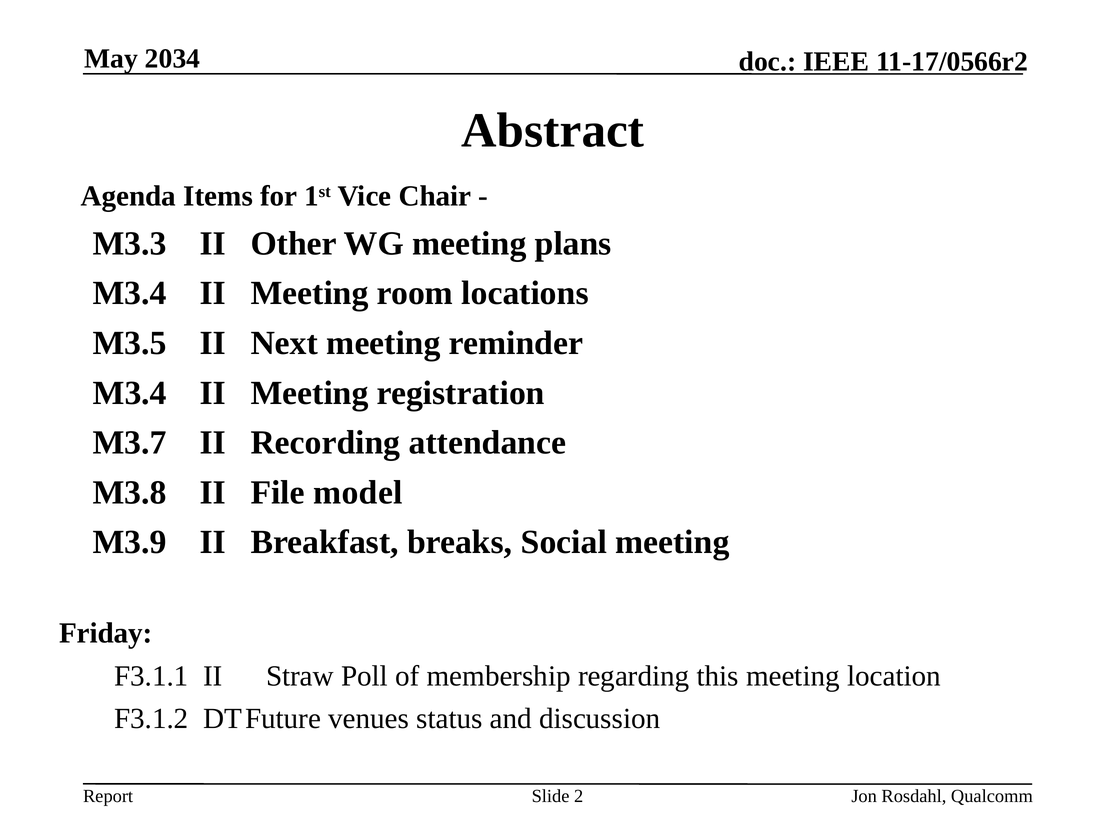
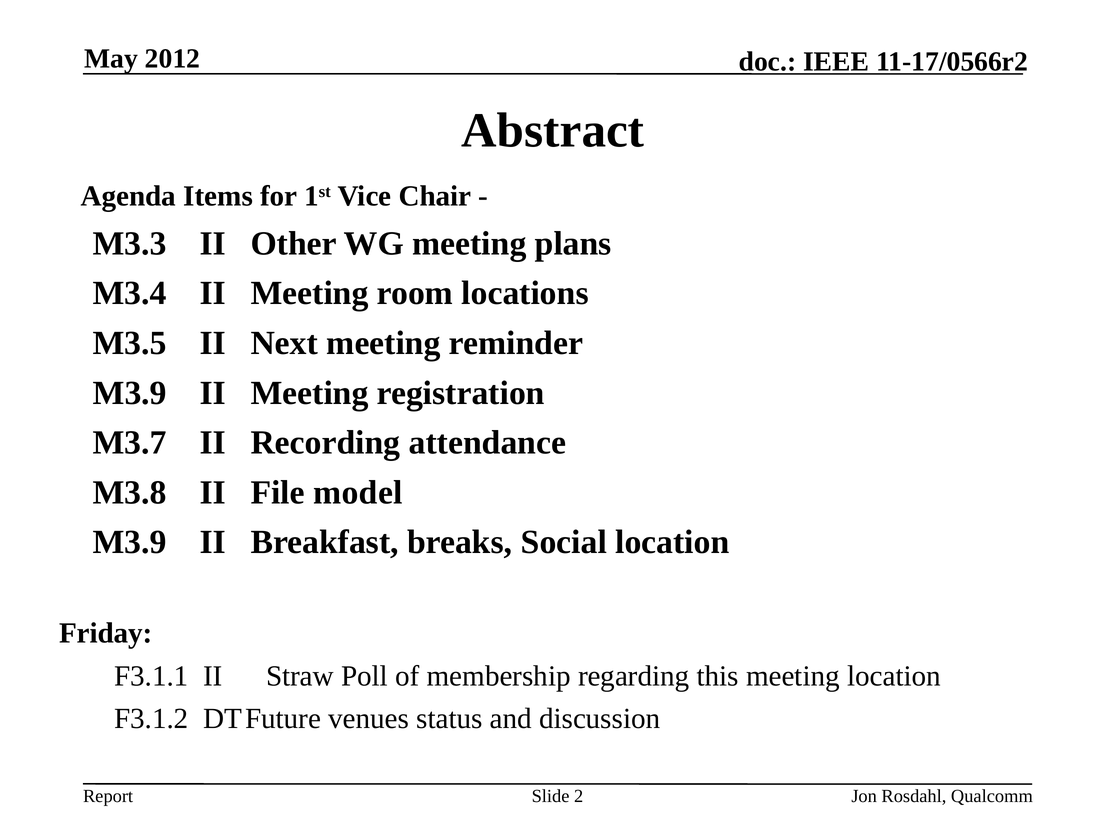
2034: 2034 -> 2012 (173, 59)
M3.4: M3.4 -> M3.9 (130, 393)
Social meeting: meeting -> location (672, 542)
